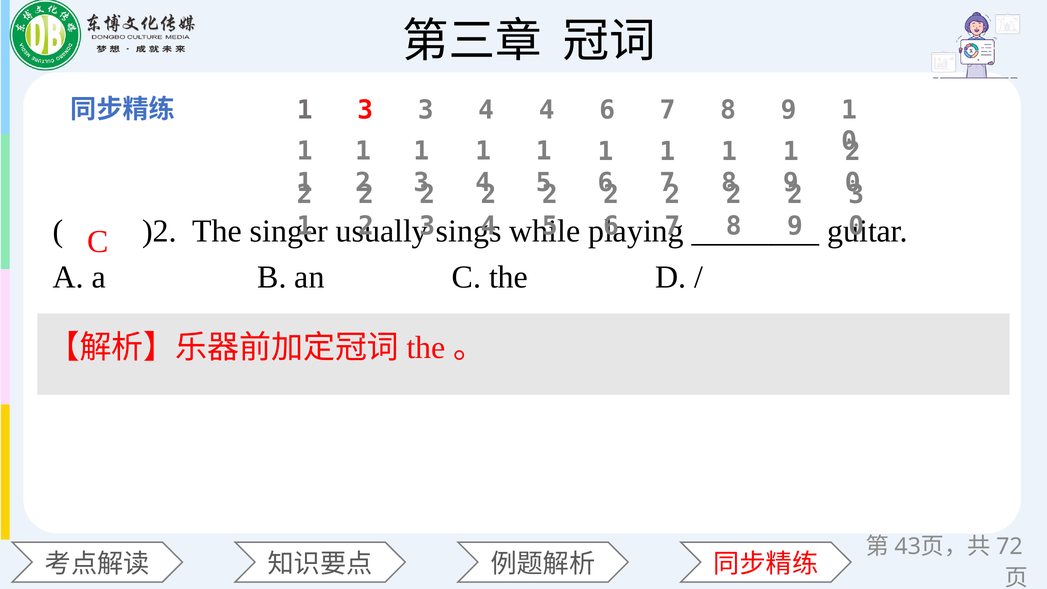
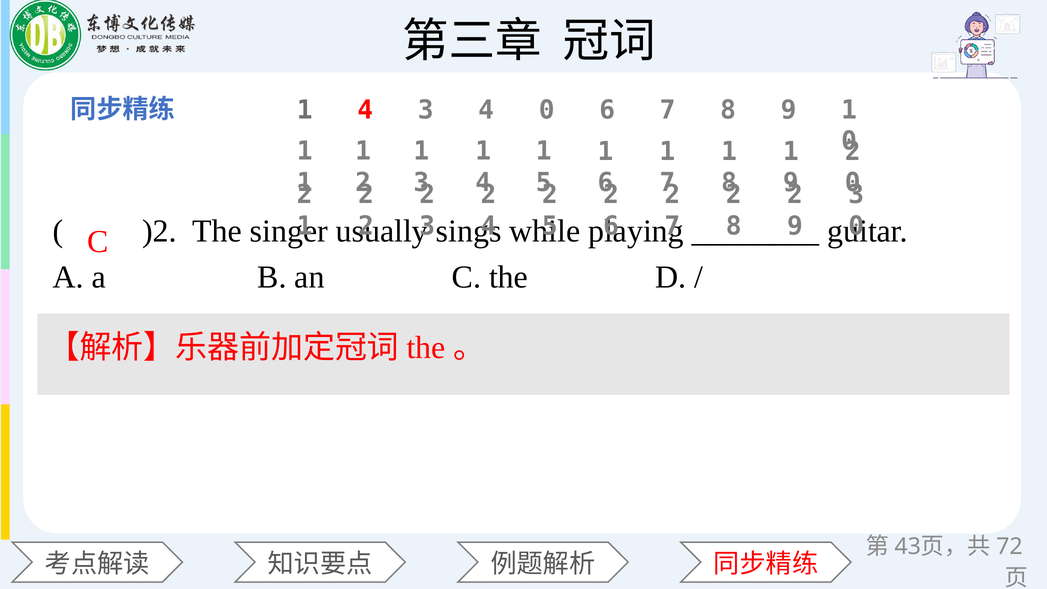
3: 3 -> 4 (365, 110)
4 4: 4 -> 0 (547, 110)
